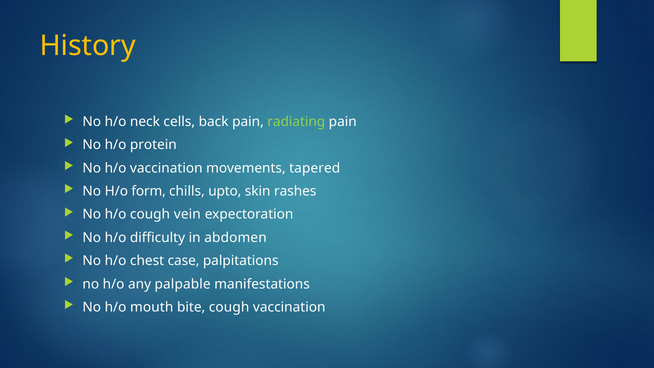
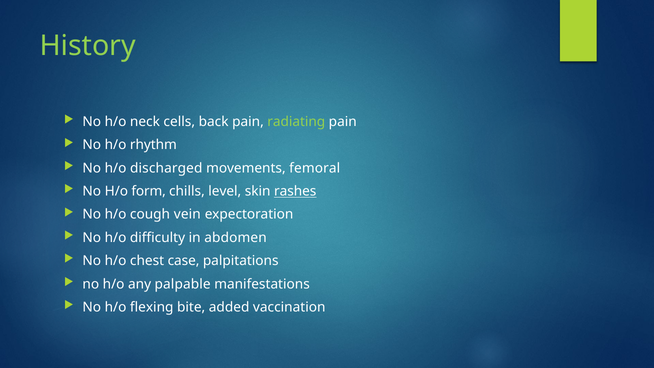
History colour: yellow -> light green (88, 46)
protein: protein -> rhythm (153, 145)
h/o vaccination: vaccination -> discharged (166, 168)
tapered: tapered -> femoral (315, 168)
upto: upto -> level (225, 191)
rashes underline: none -> present (295, 191)
mouth: mouth -> flexing (152, 307)
bite cough: cough -> added (229, 307)
